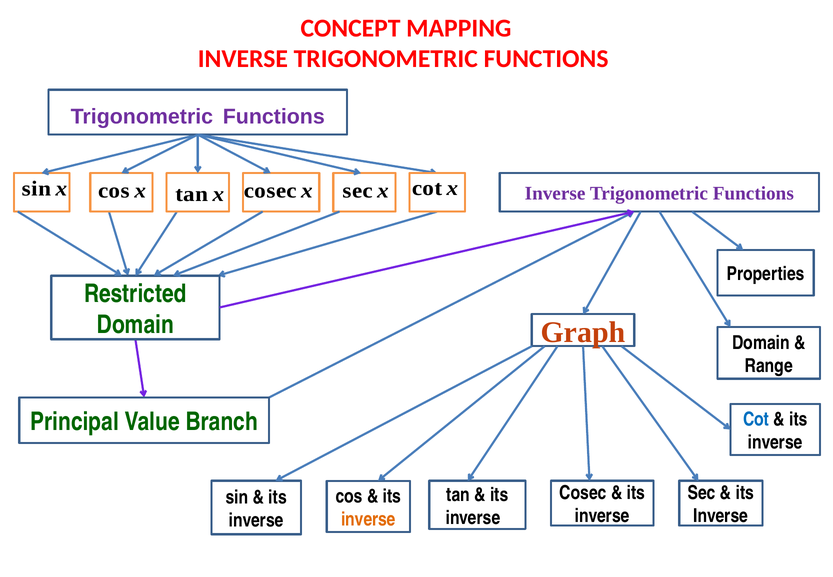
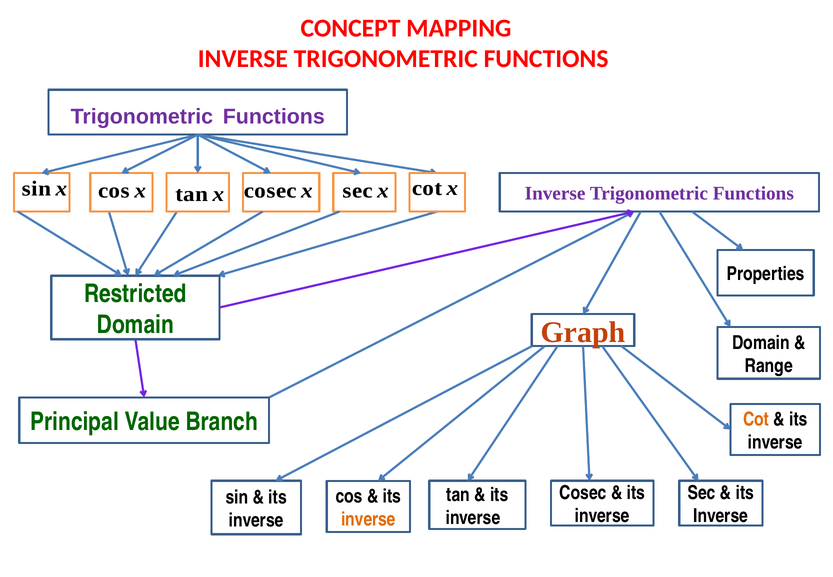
Cot colour: blue -> orange (756, 419)
